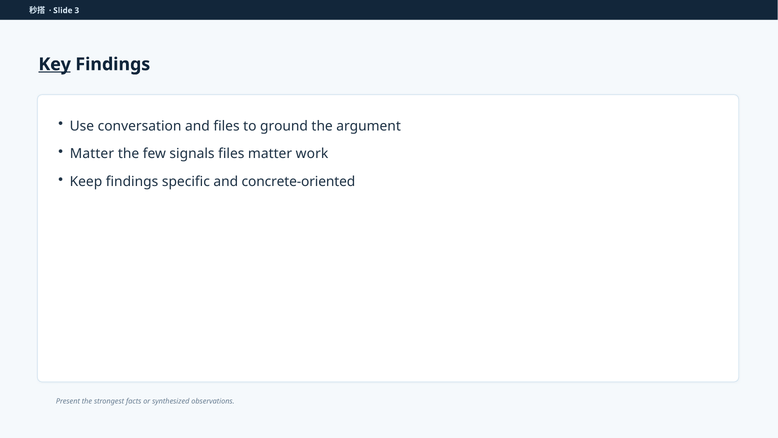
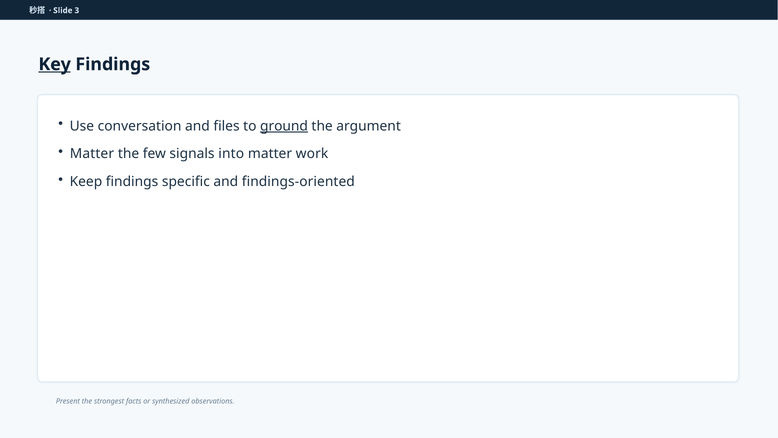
ground underline: none -> present (284, 126)
signals files: files -> into (231, 154)
concrete-oriented: concrete-oriented -> findings-oriented (298, 182)
